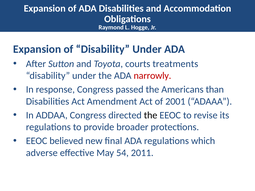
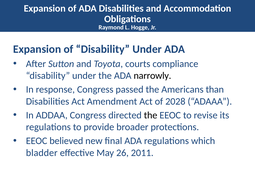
treatments: treatments -> compliance (175, 64)
narrowly colour: red -> black (152, 76)
2001: 2001 -> 2028 (175, 101)
adverse: adverse -> bladder (42, 153)
54: 54 -> 26 (122, 153)
